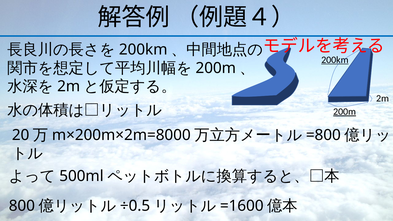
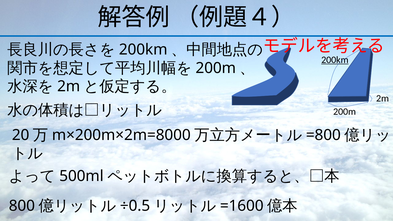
200m underline: present -> none (345, 112)
